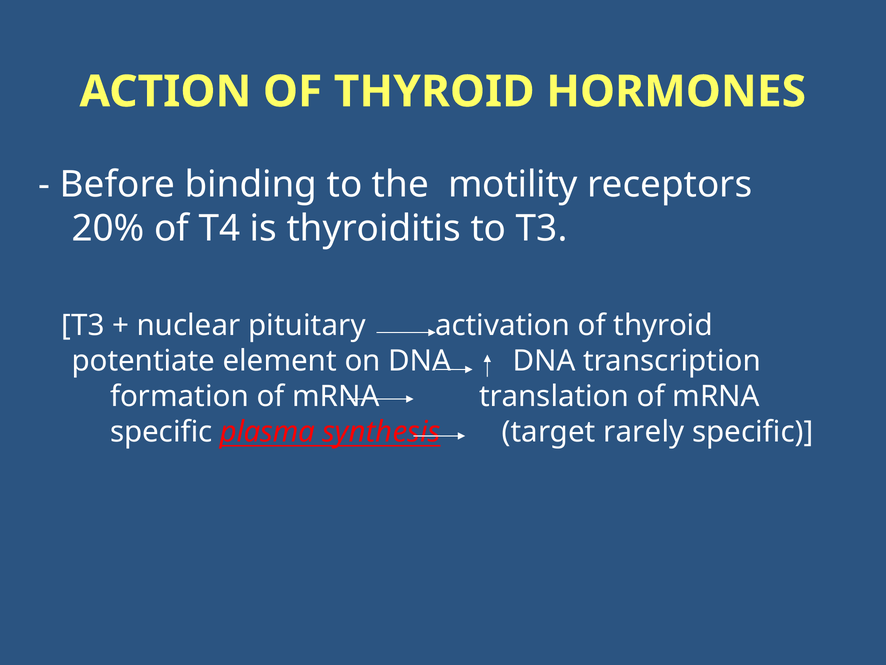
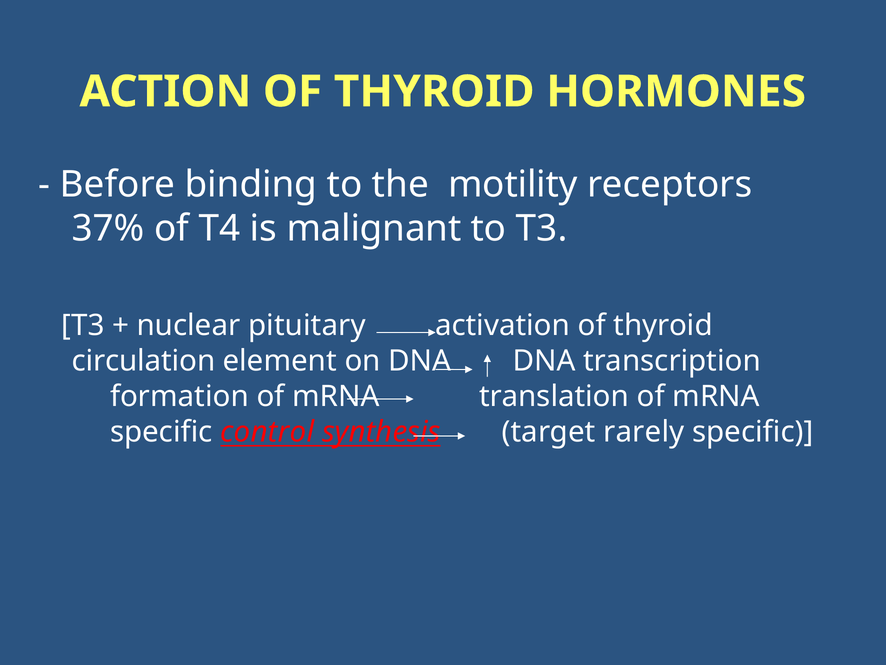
20%: 20% -> 37% (108, 229)
thyroiditis: thyroiditis -> malignant (374, 229)
potentiate: potentiate -> circulation (143, 361)
plasma: plasma -> control (267, 432)
